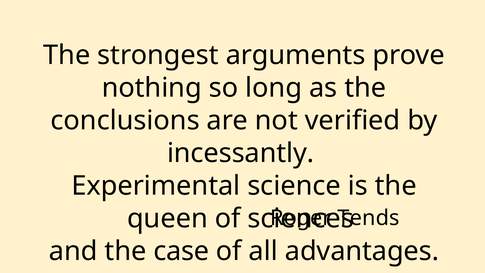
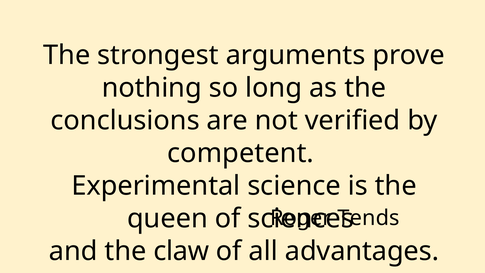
incessantly: incessantly -> competent (240, 153)
case: case -> claw (181, 251)
